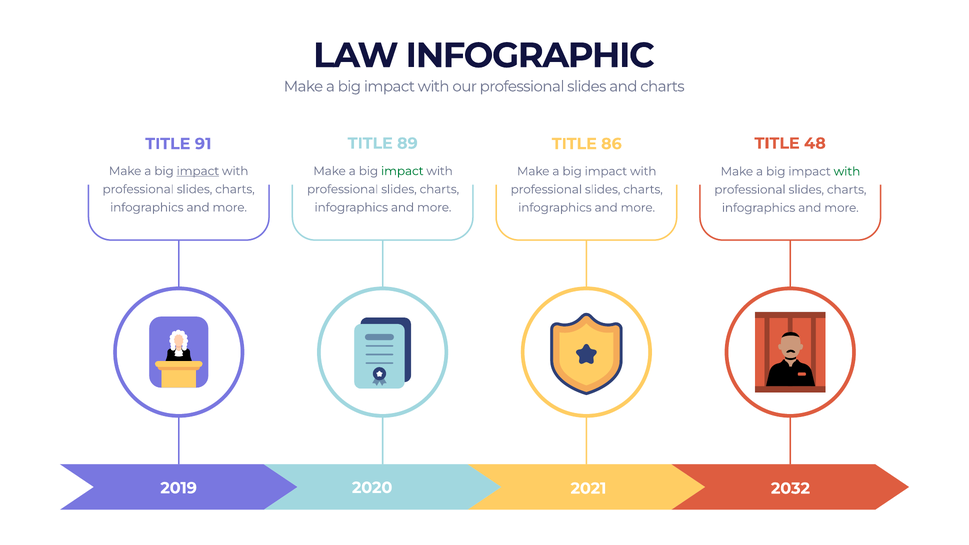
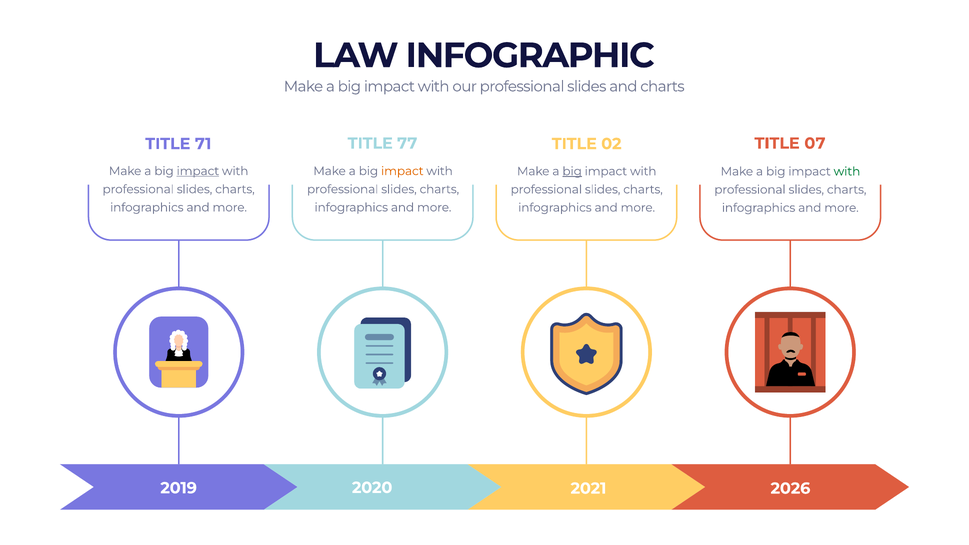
89: 89 -> 77 (407, 143)
48: 48 -> 07 (815, 143)
91: 91 -> 71 (203, 144)
86: 86 -> 02 (611, 144)
impact colour: green -> orange (402, 171)
big underline: none -> present (572, 171)
2032: 2032 -> 2026 (790, 489)
